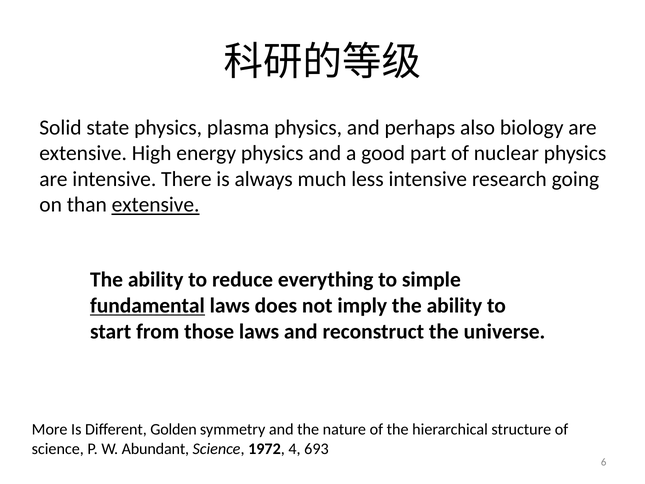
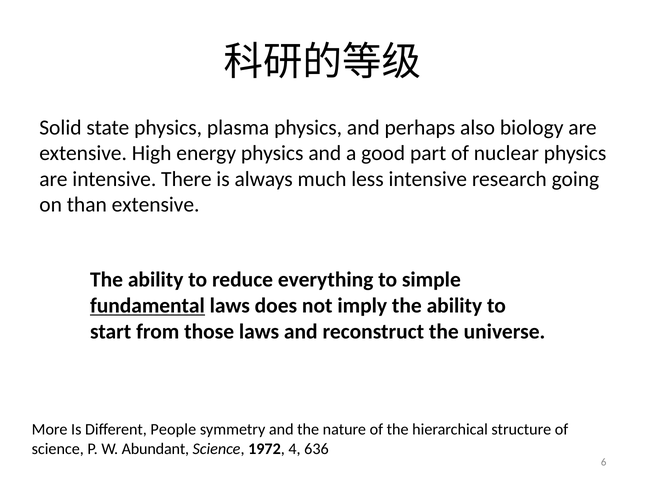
extensive underline: present -> none (156, 205)
Golden: Golden -> People (173, 429)
693: 693 -> 636 (316, 449)
